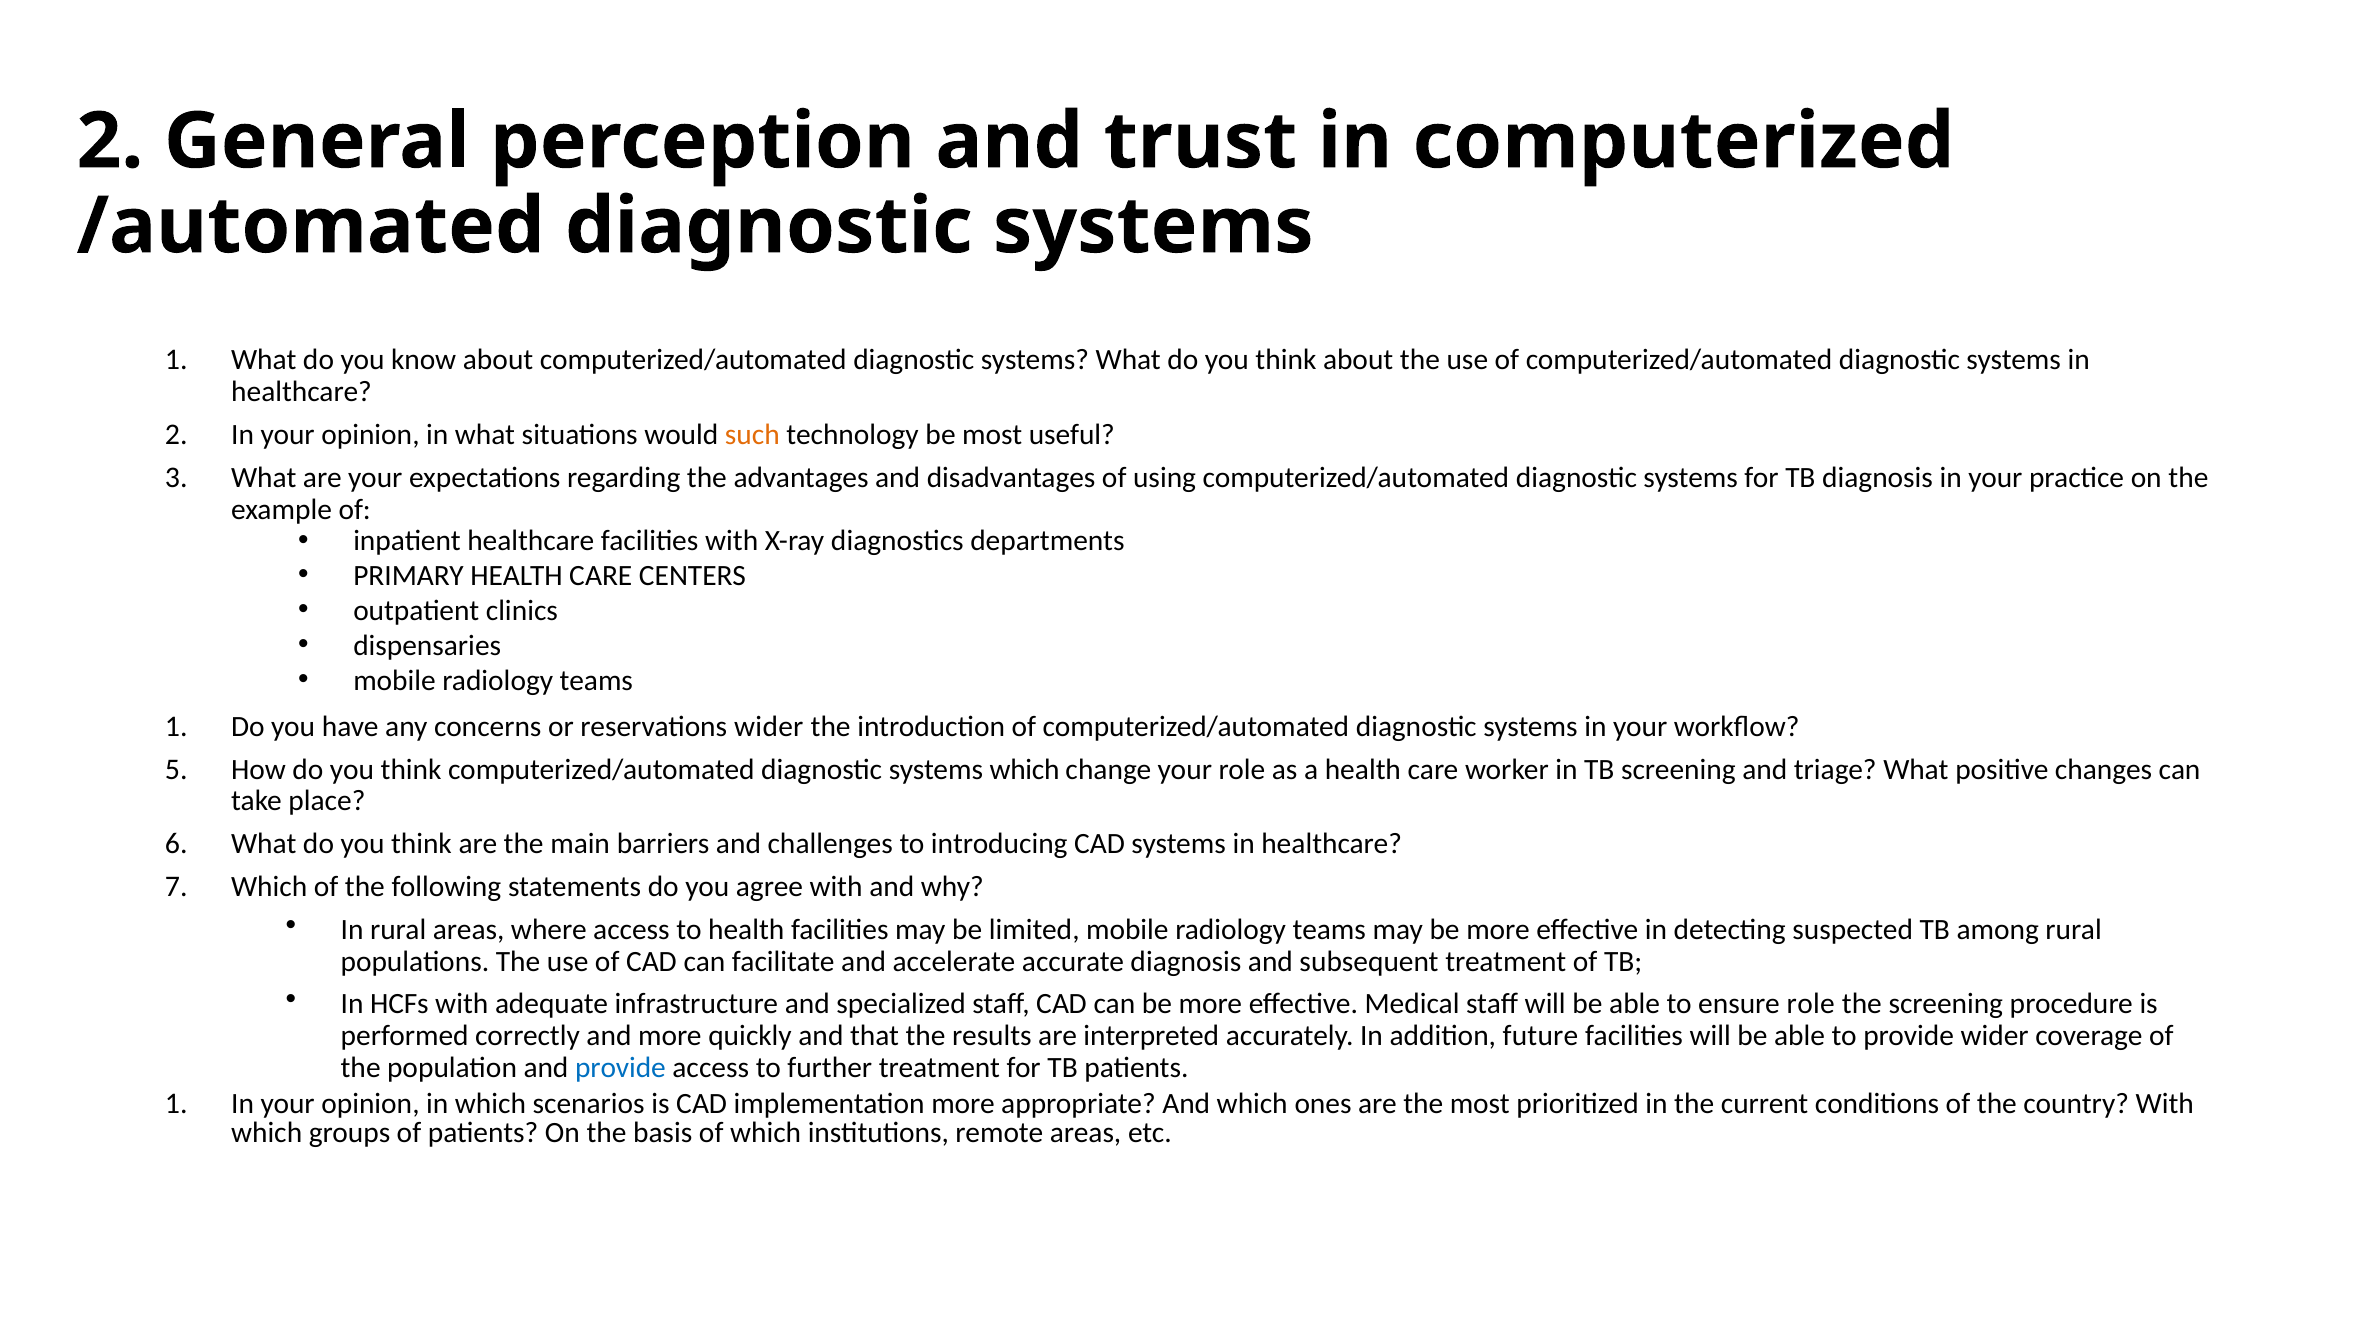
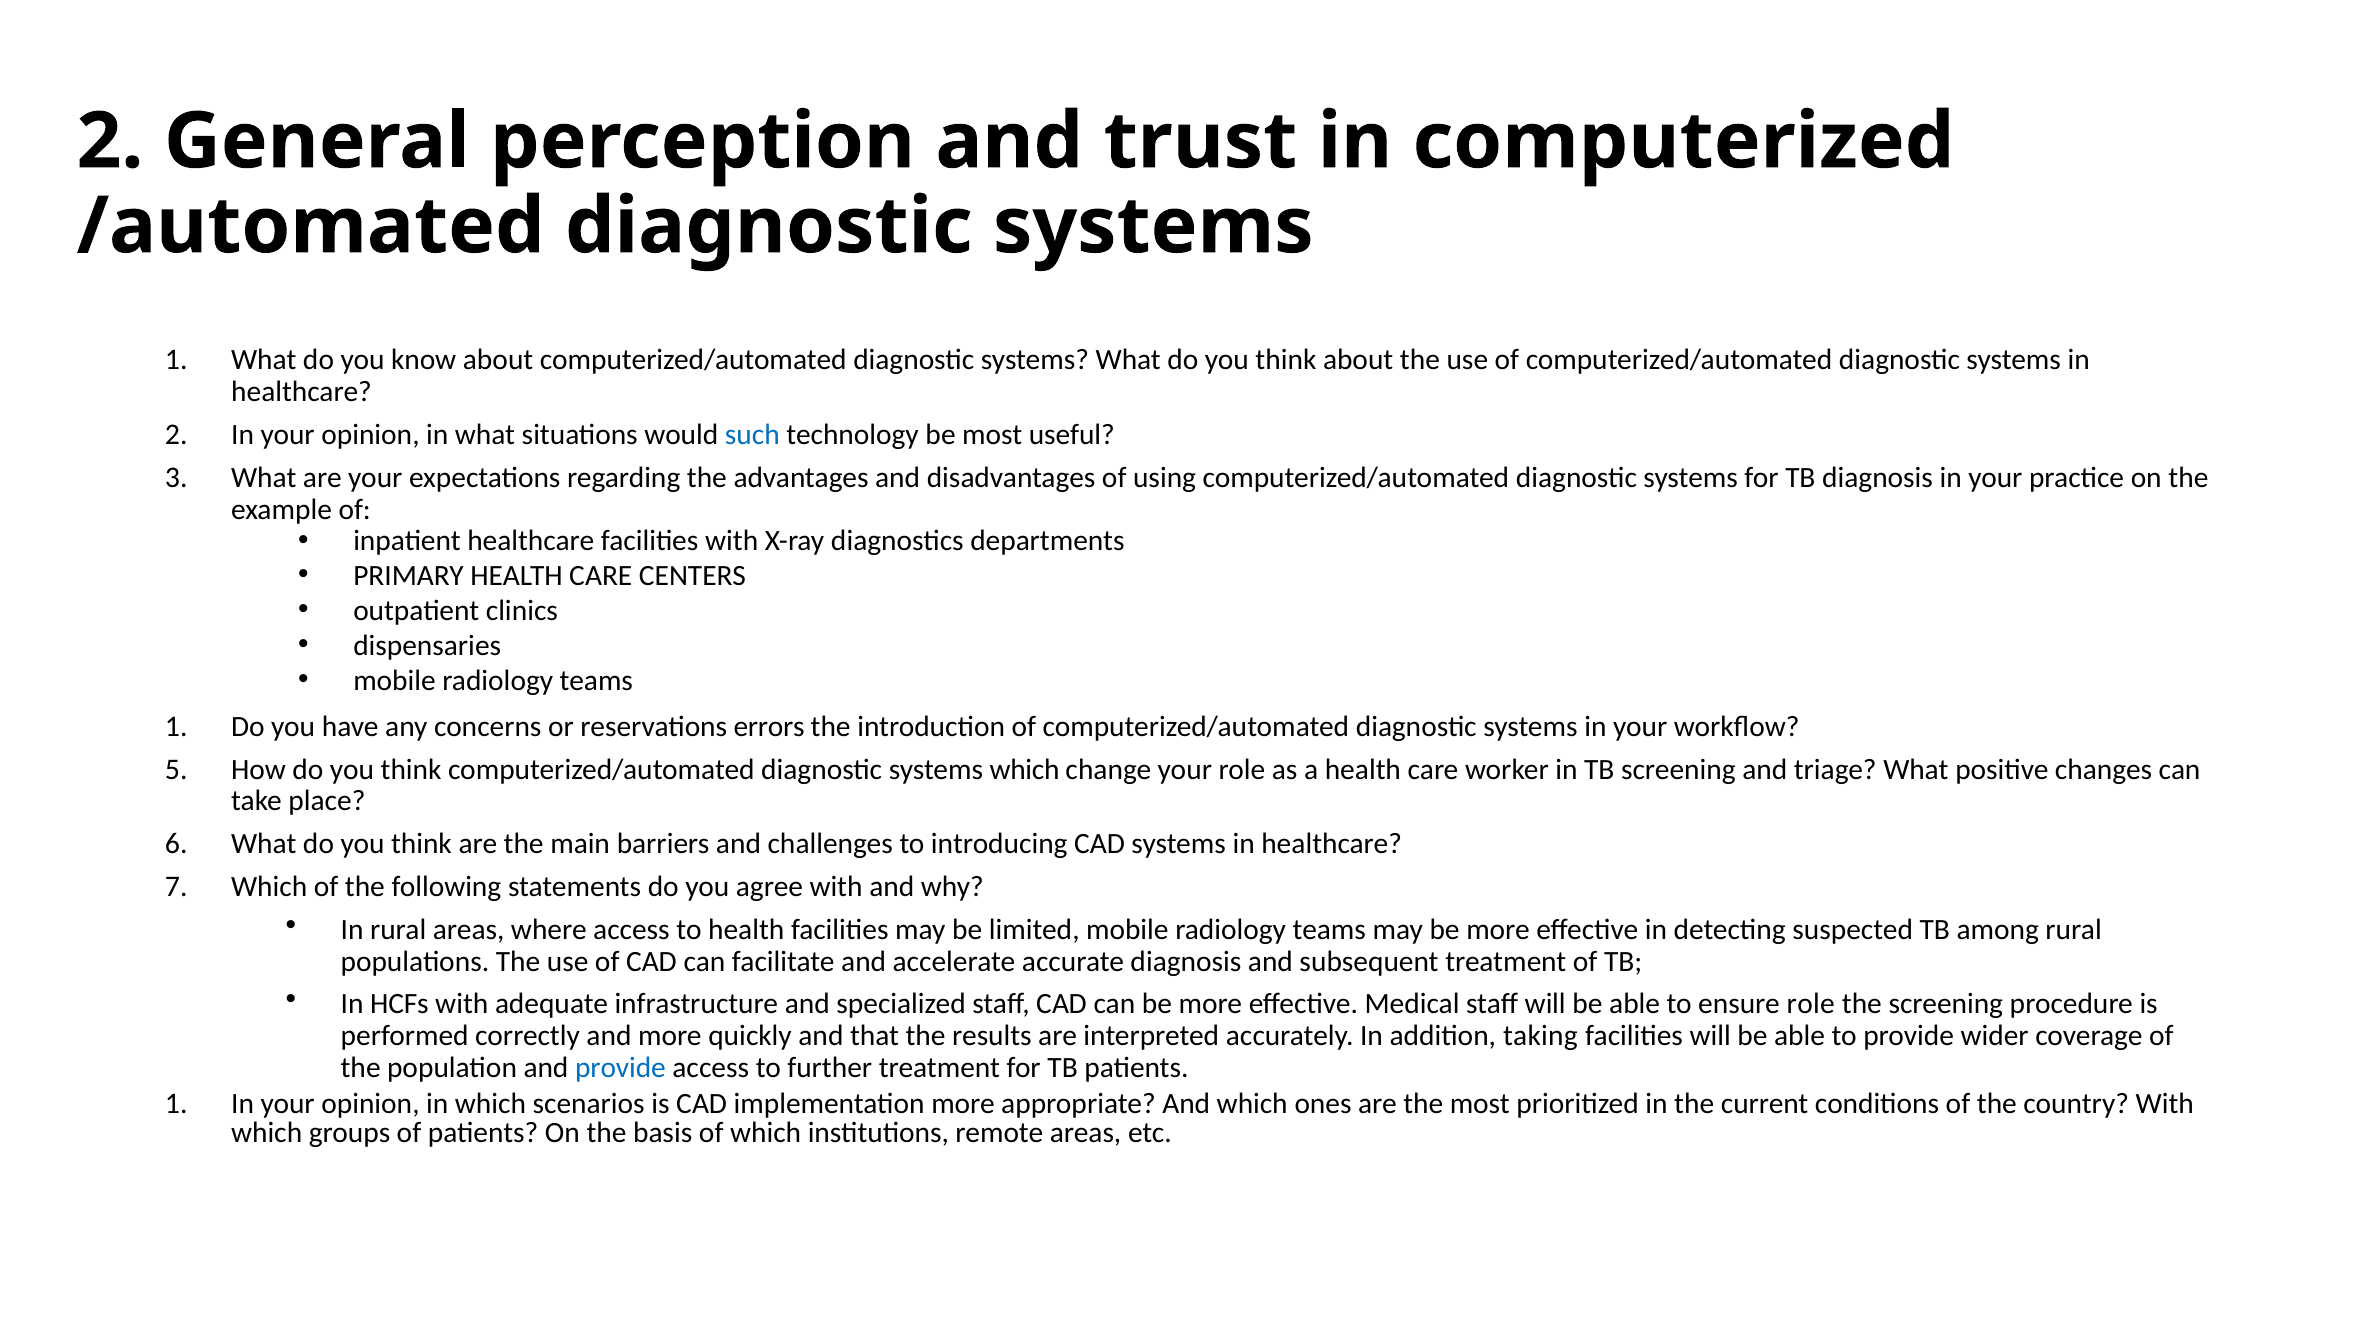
such colour: orange -> blue (752, 435)
reservations wider: wider -> errors (769, 727)
future: future -> taking (1540, 1036)
